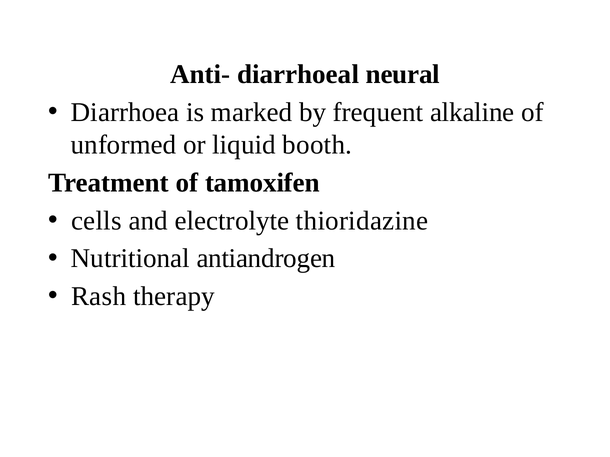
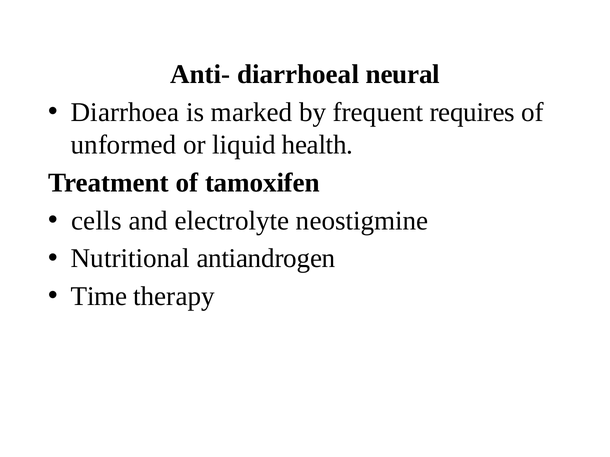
alkaline: alkaline -> requires (472, 112)
booth: booth -> health (318, 145)
thioridazine: thioridazine -> neostigmine (362, 221)
Rash: Rash -> Time (99, 297)
